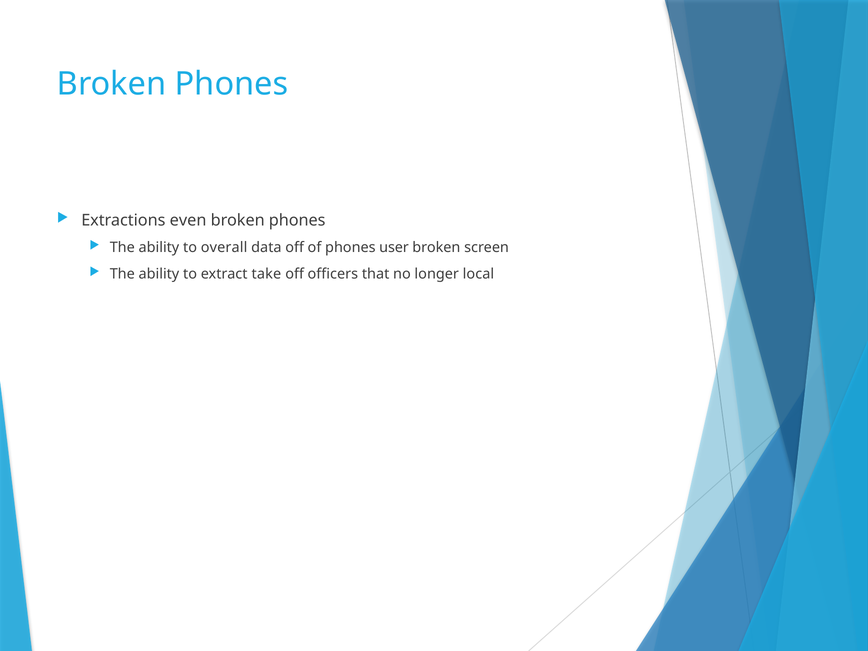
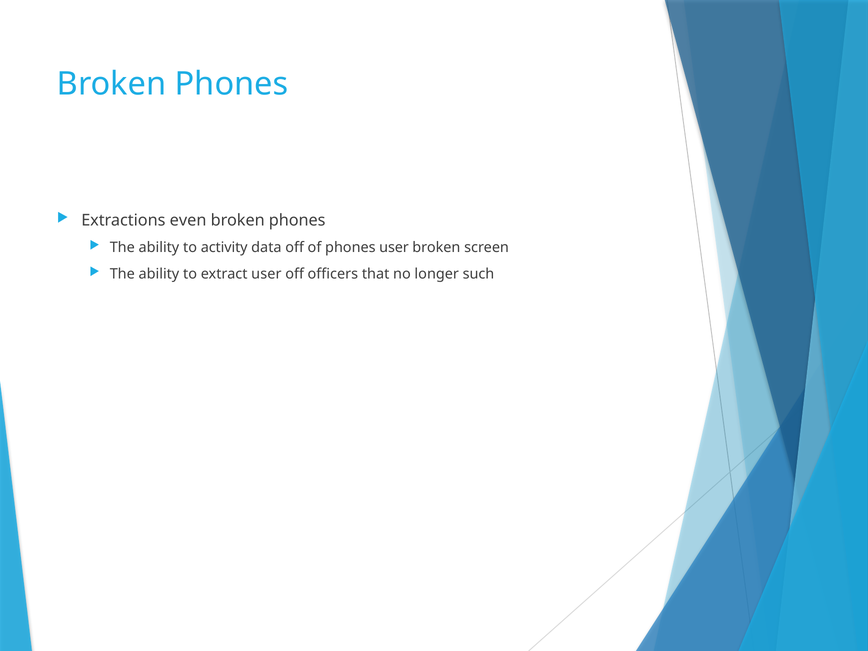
overall: overall -> activity (224, 248)
extract take: take -> user (266, 274)
local: local -> such (478, 274)
